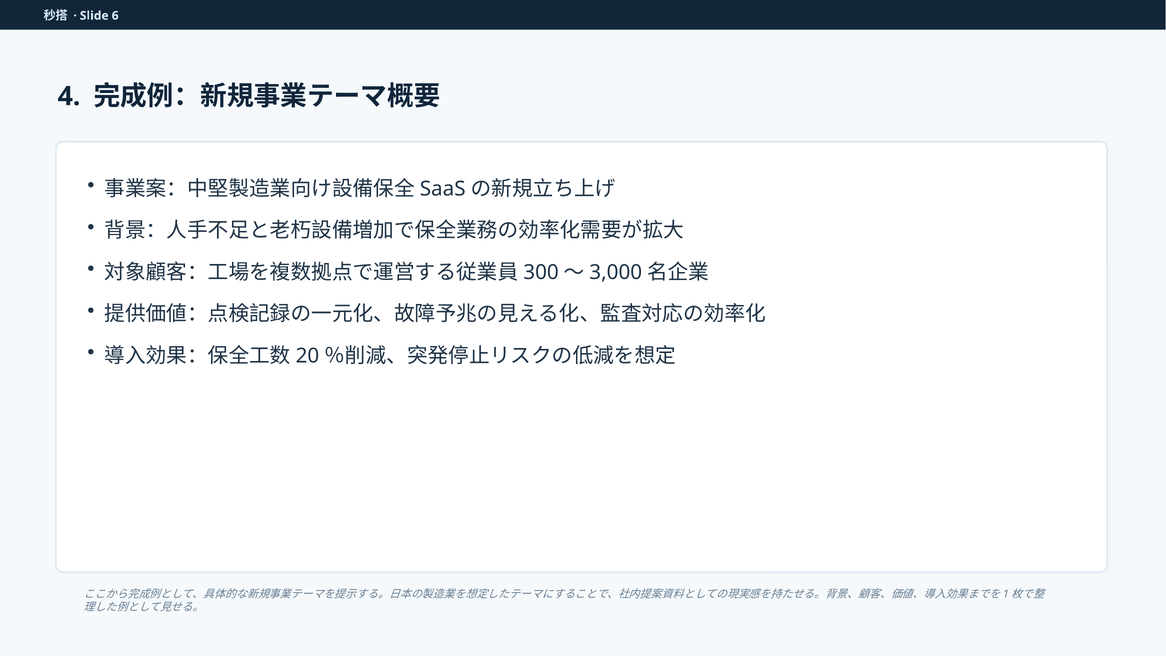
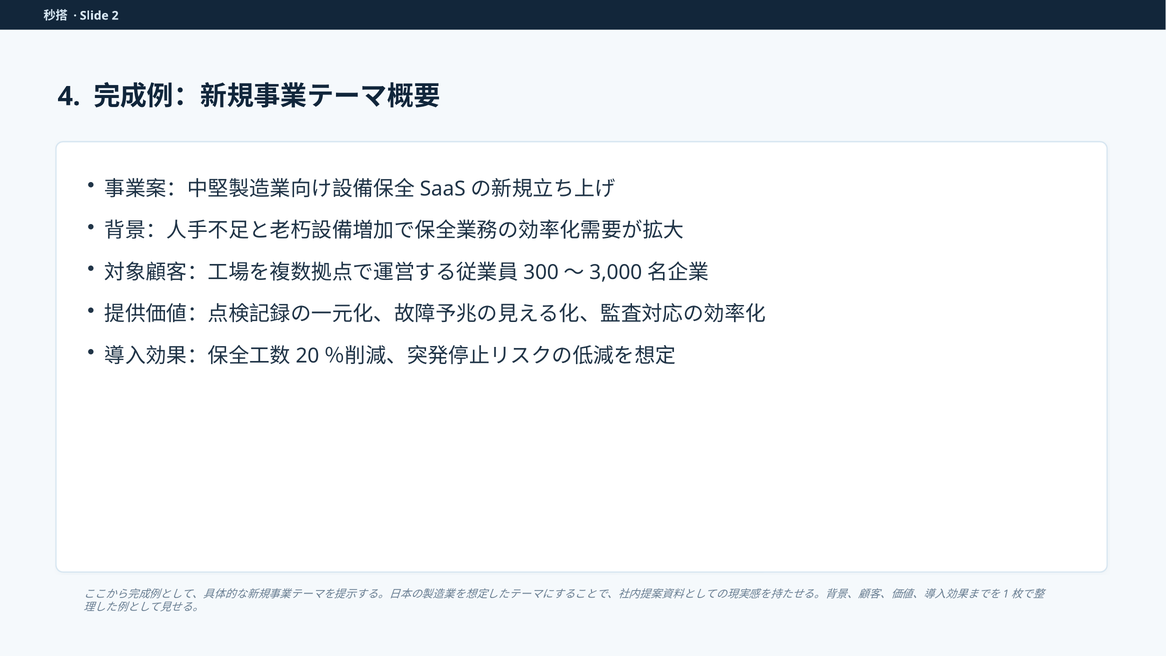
6: 6 -> 2 (115, 16)
